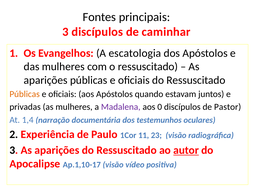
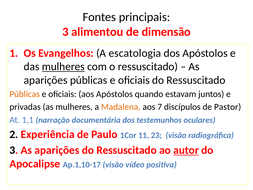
3 discípulos: discípulos -> alimentou (97, 32)
caminhar: caminhar -> dimensão (166, 32)
mulheres underline: none -> present (63, 67)
Madalena colour: purple -> orange (121, 107)
0: 0 -> 7 (160, 107)
1,4: 1,4 -> 1,1 (28, 120)
